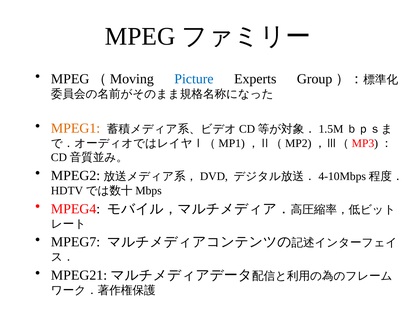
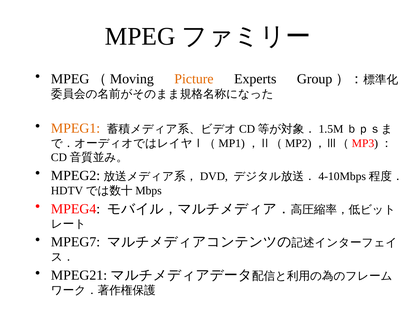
Picture colour: blue -> orange (194, 79)
